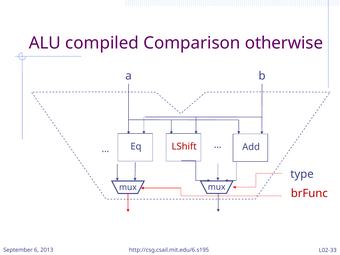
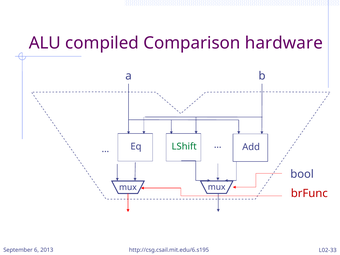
otherwise: otherwise -> hardware (284, 43)
LShift colour: red -> green (184, 147)
type: type -> bool (302, 174)
